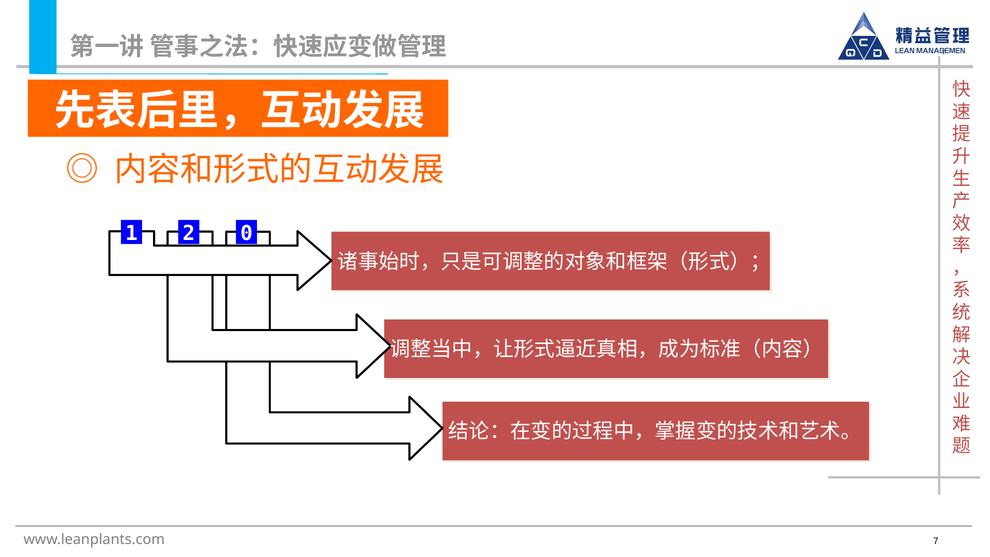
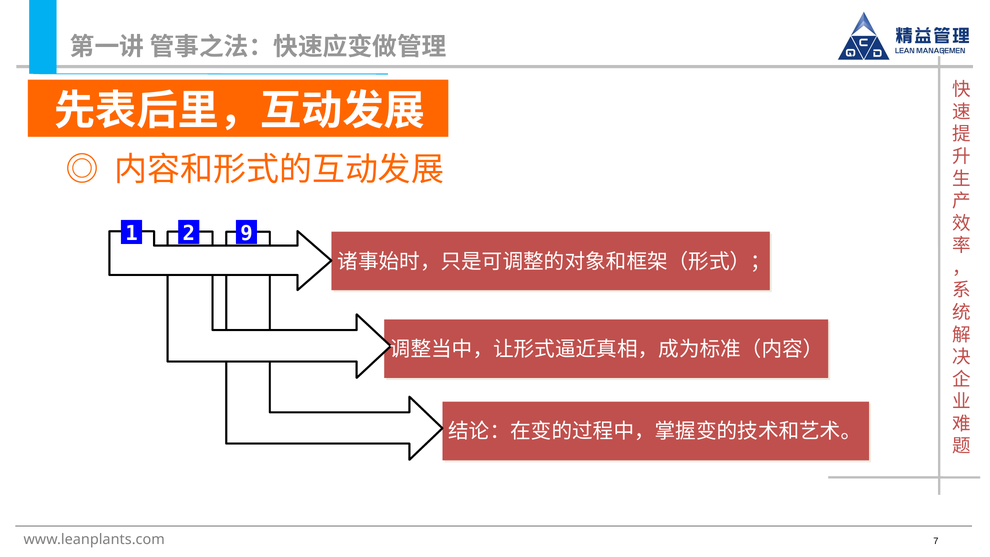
0: 0 -> 9 (246, 233)
